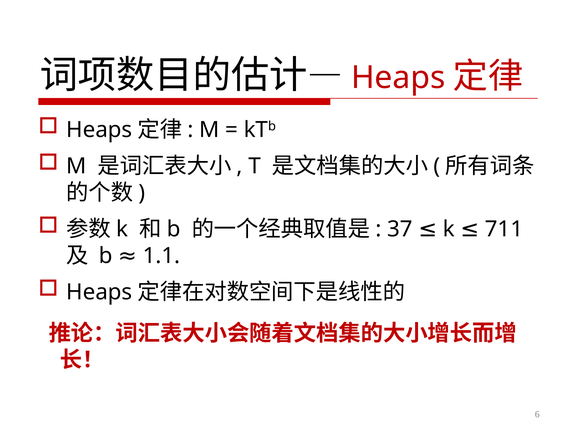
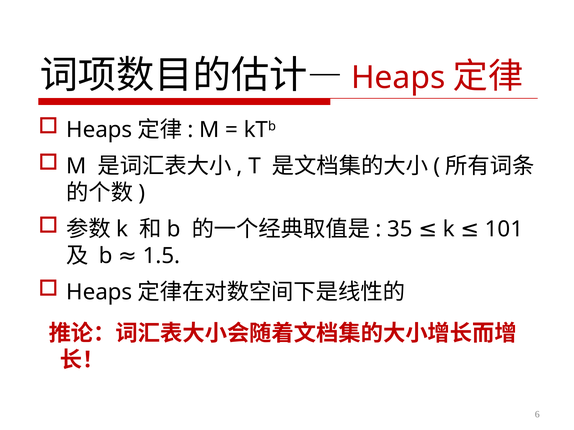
37: 37 -> 35 (400, 229)
711: 711 -> 101 (504, 229)
1.1: 1.1 -> 1.5 (161, 256)
